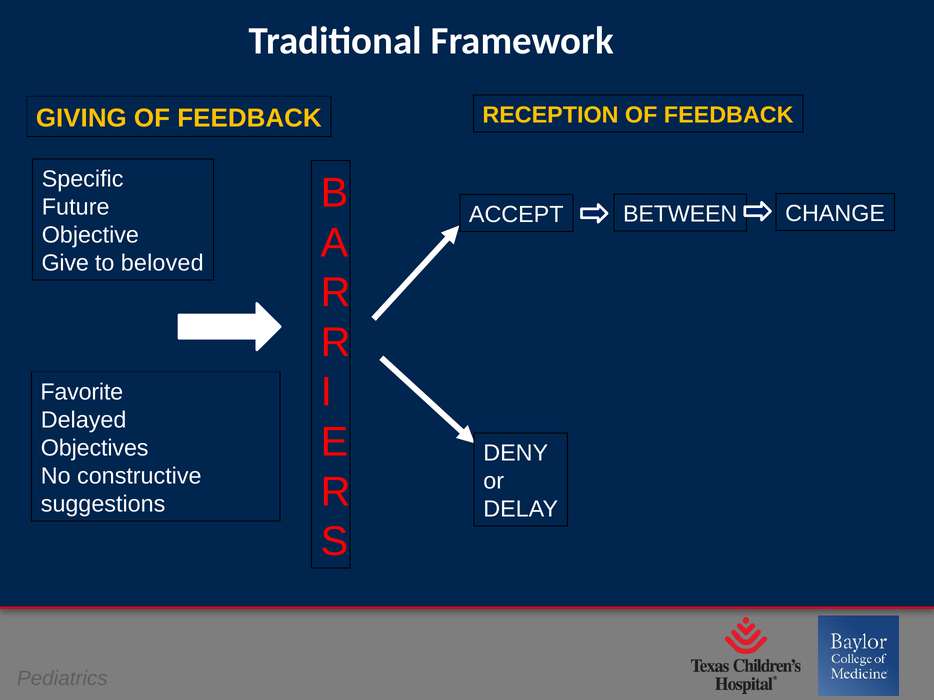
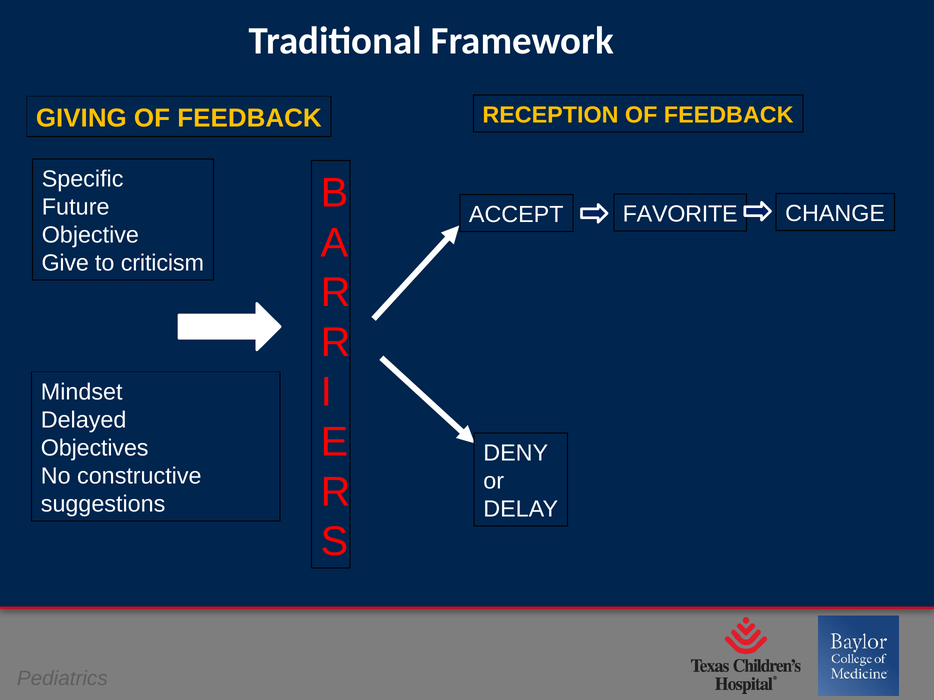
BETWEEN: BETWEEN -> FAVORITE (680, 214)
beloved: beloved -> criticism (162, 263)
Favorite: Favorite -> Mindset (82, 392)
